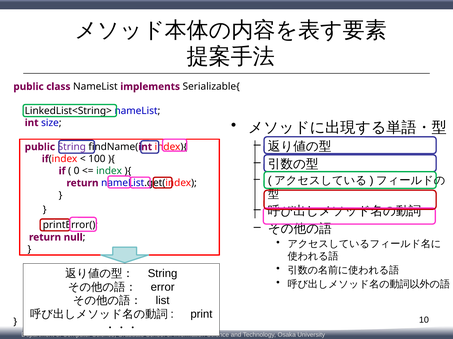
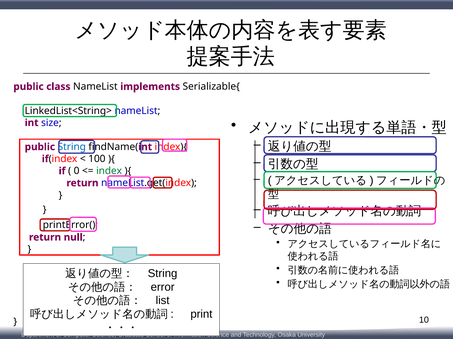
String colour: purple -> blue (72, 147)
